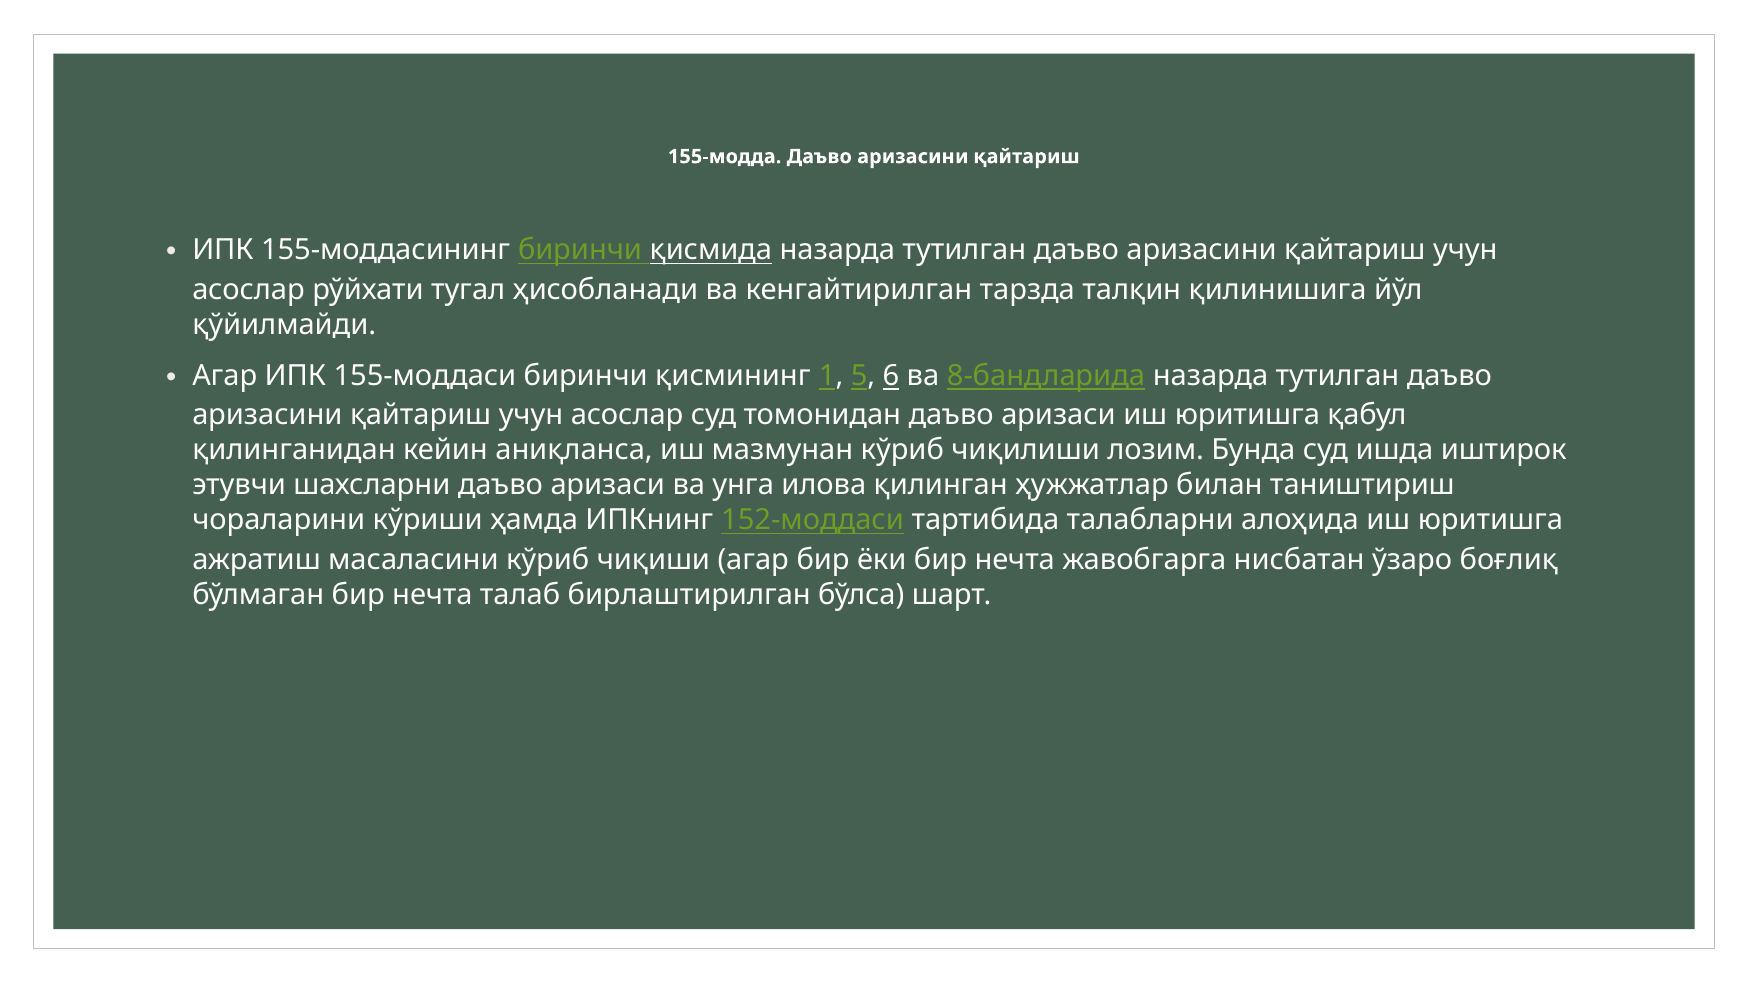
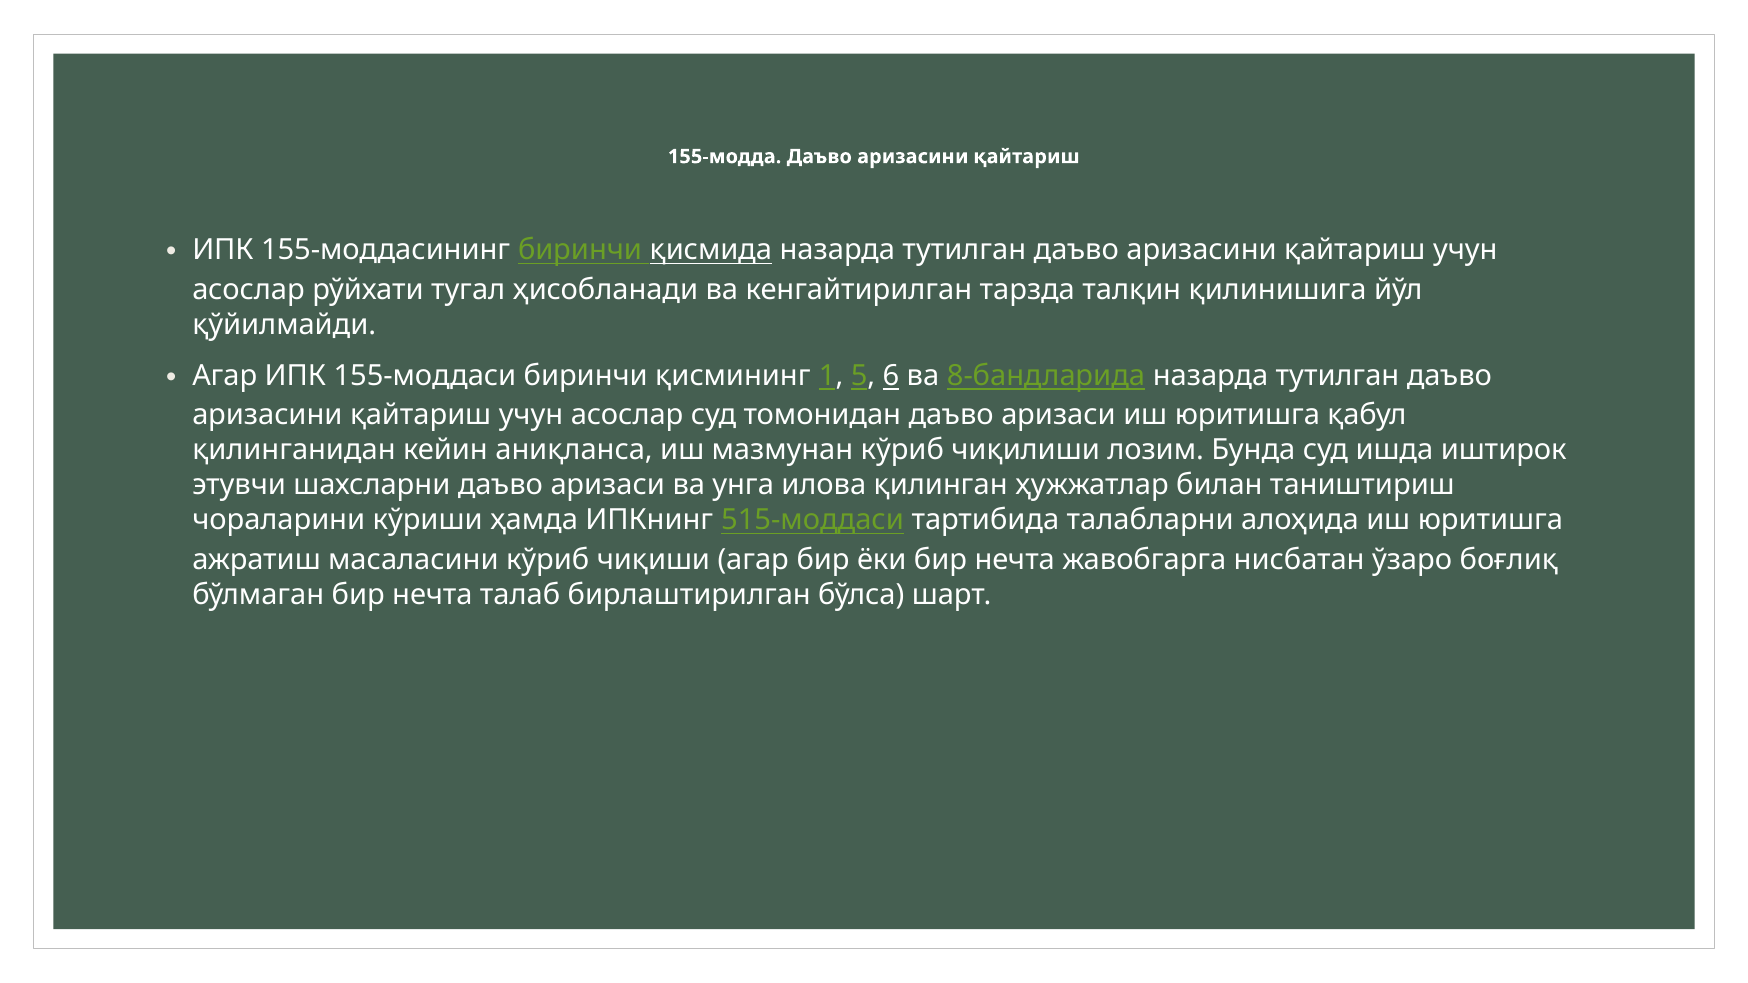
152-моддаси: 152-моддаси -> 515-моддаси (813, 520)
